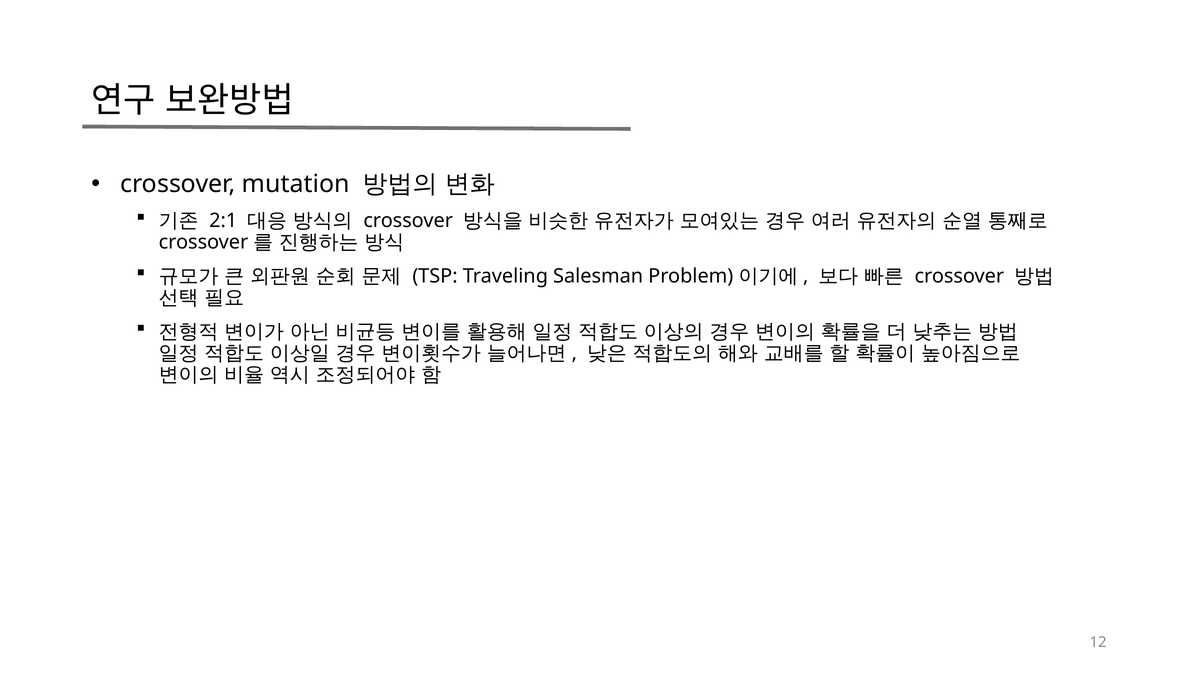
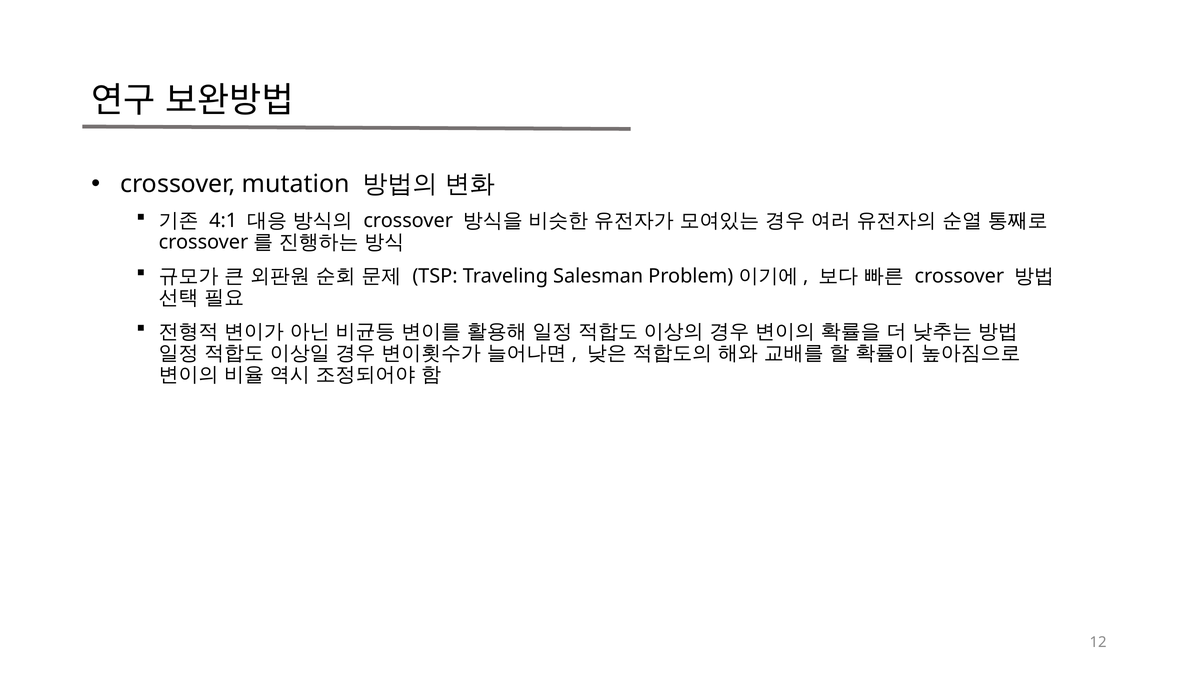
2:1: 2:1 -> 4:1 (223, 221)
